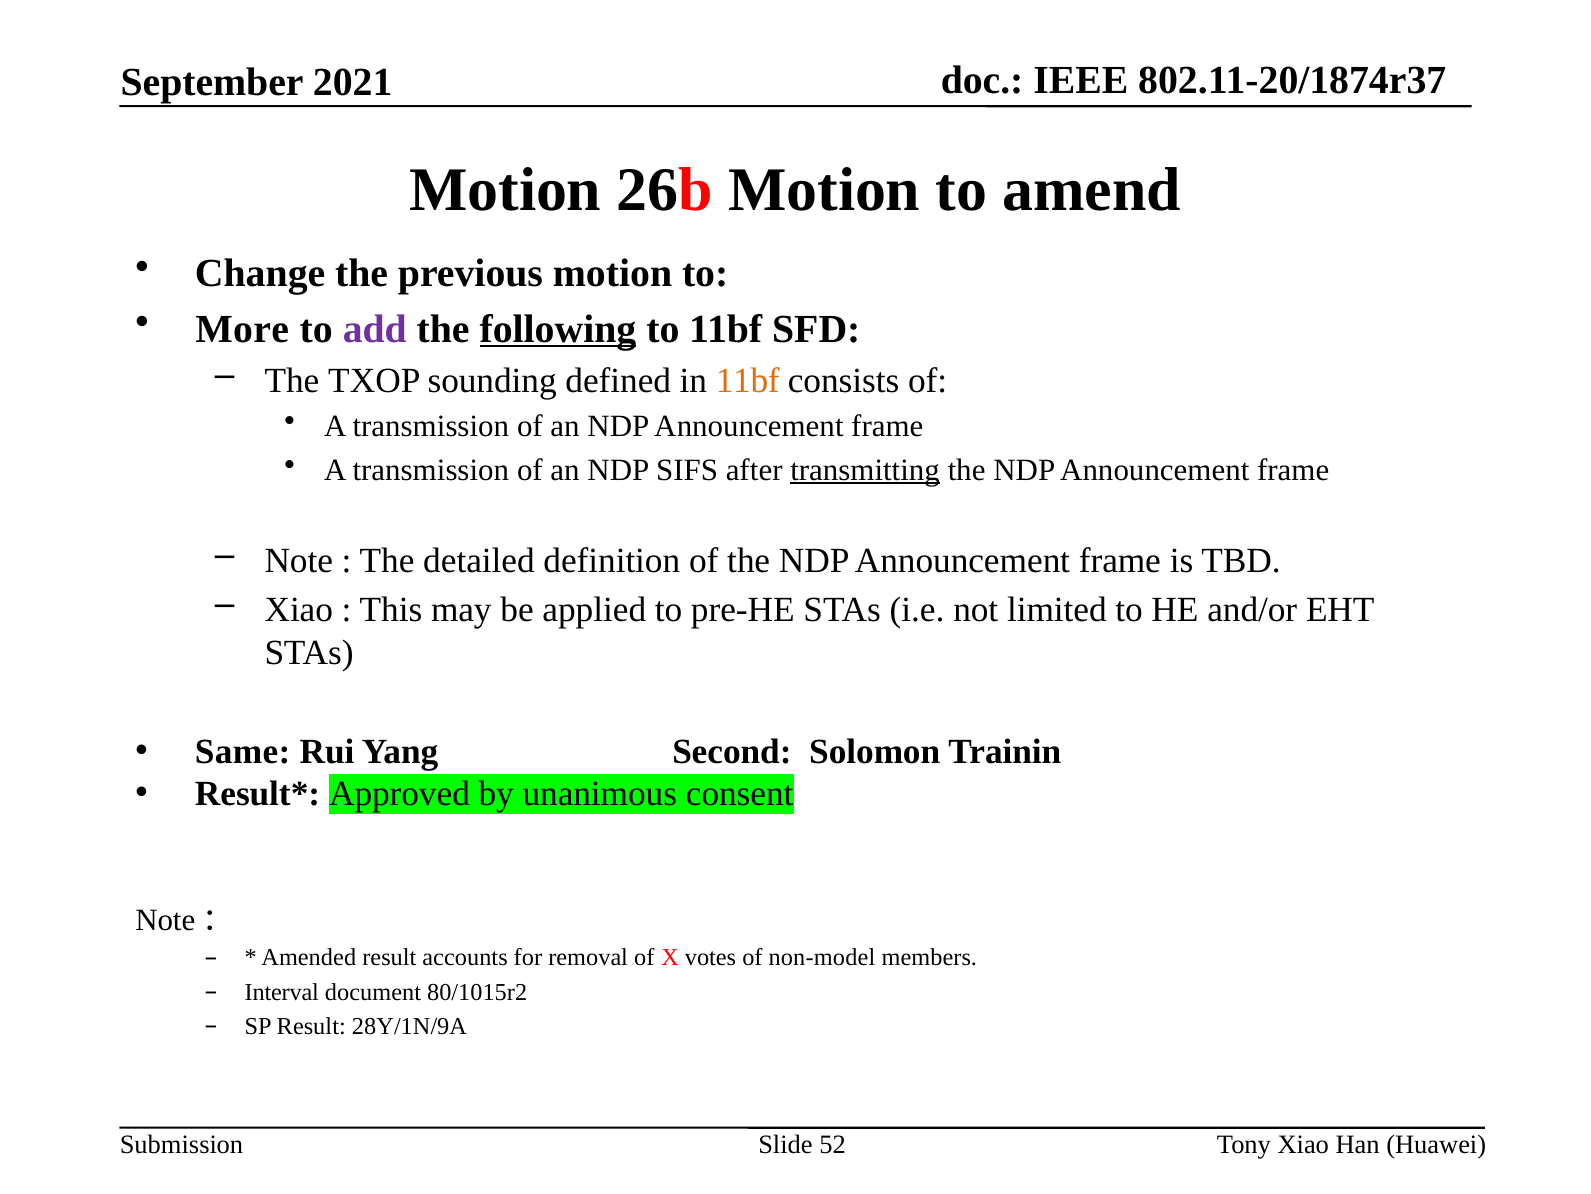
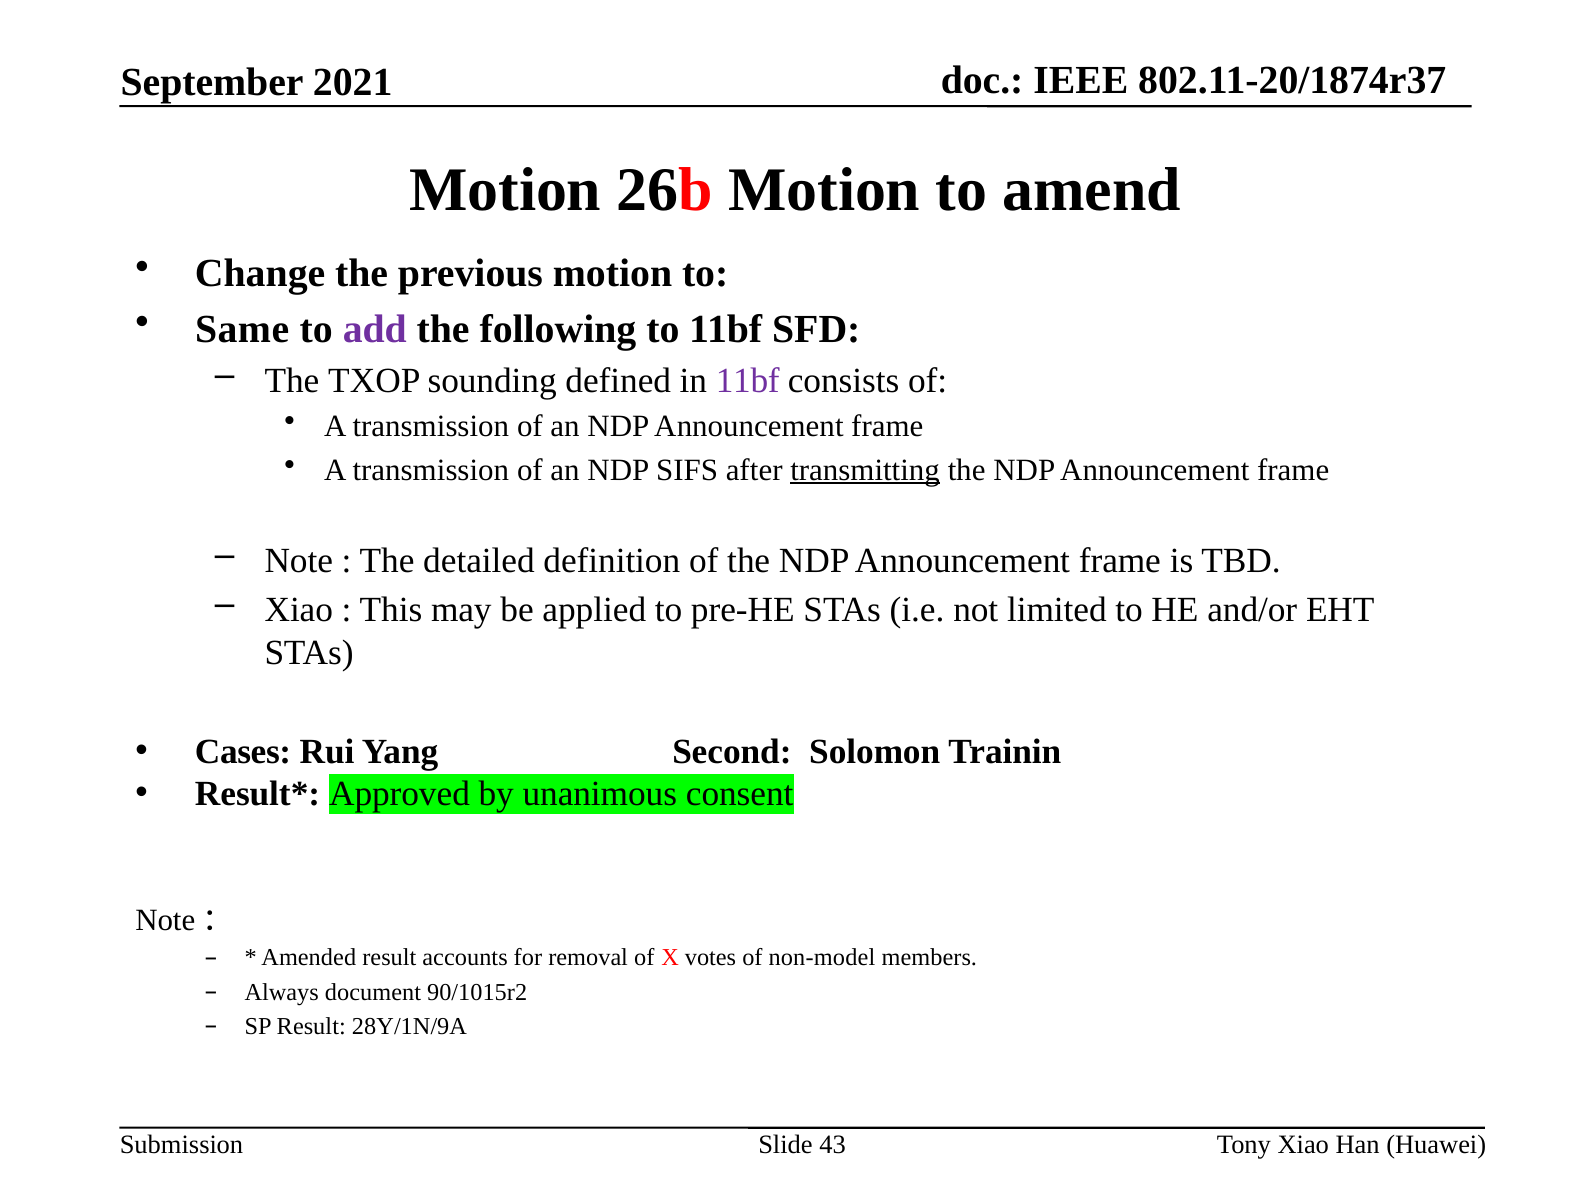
More: More -> Same (242, 329)
following underline: present -> none (558, 329)
11bf colour: orange -> purple (748, 381)
Same: Same -> Cases (243, 751)
Interval: Interval -> Always (282, 991)
80/1015r2: 80/1015r2 -> 90/1015r2 (477, 991)
52: 52 -> 43 (833, 1144)
